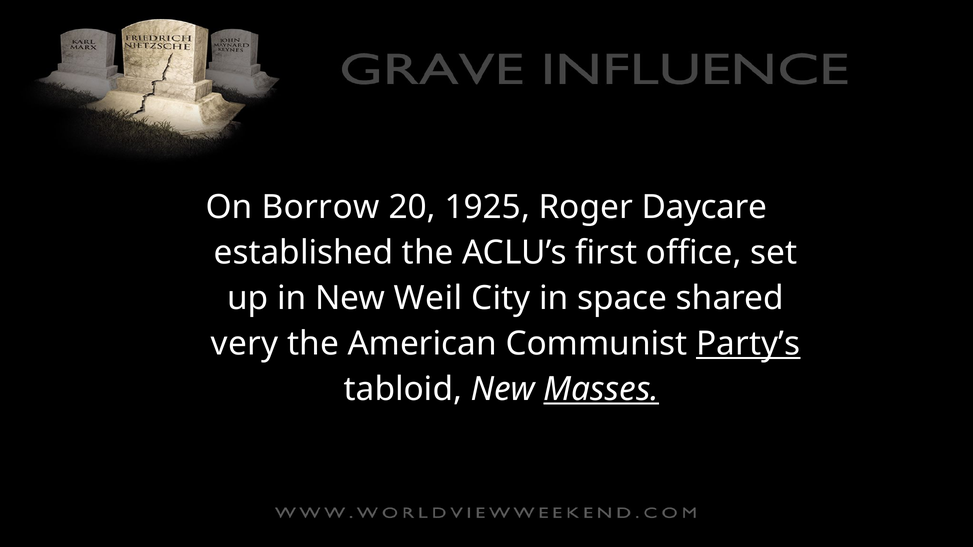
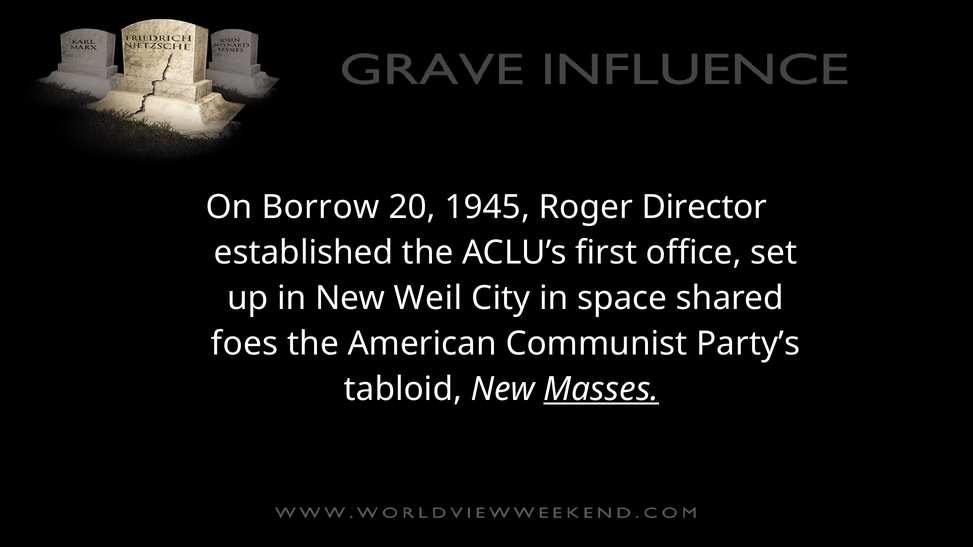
1925: 1925 -> 1945 (487, 207)
Daycare: Daycare -> Director (704, 207)
very: very -> foes (245, 344)
Party’s underline: present -> none (748, 344)
